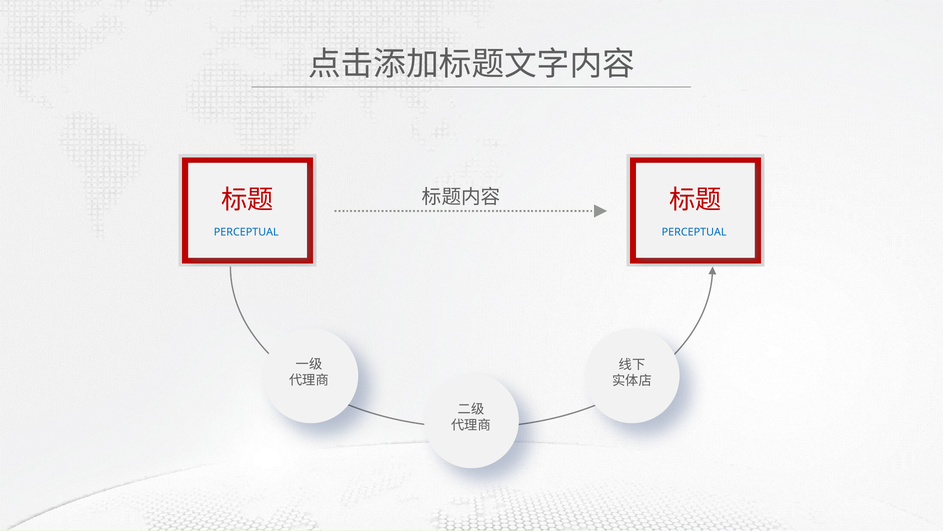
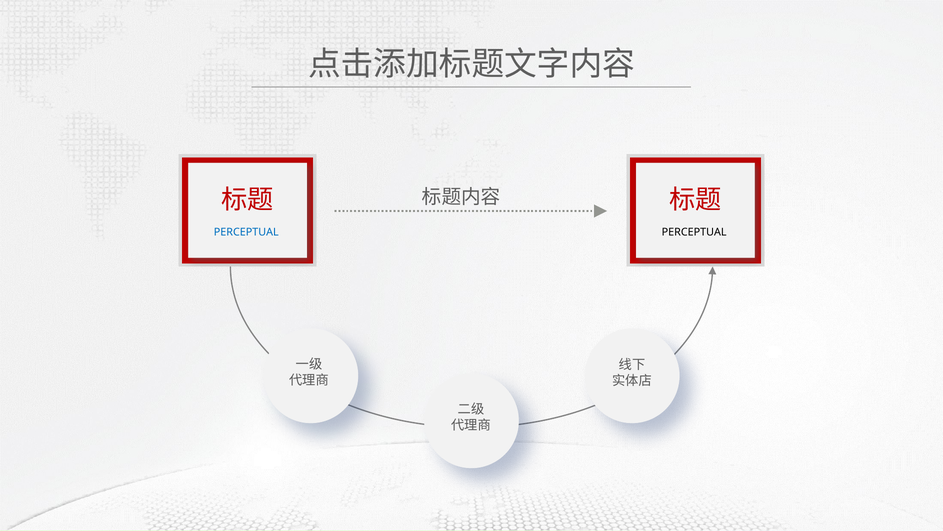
PERCEPTUAL colour: blue -> black (694, 232)
